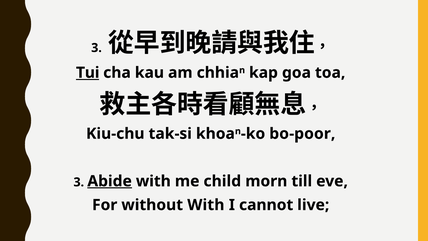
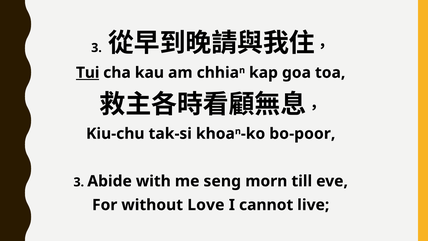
Abide underline: present -> none (110, 181)
child: child -> seng (222, 181)
without With: With -> Love (206, 205)
